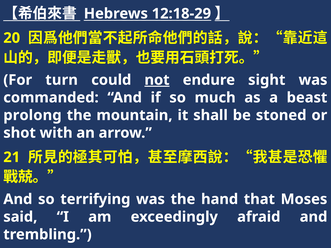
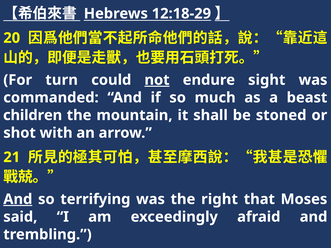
prolong: prolong -> children (33, 115)
And underline: none -> present (18, 199)
hand: hand -> right (220, 199)
